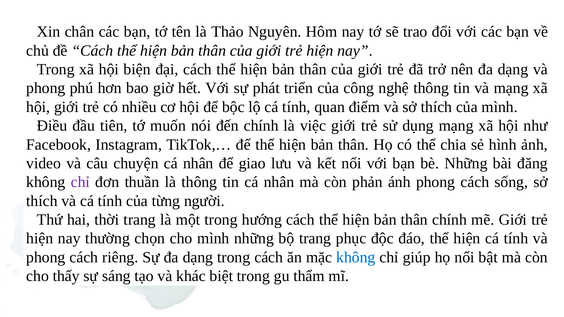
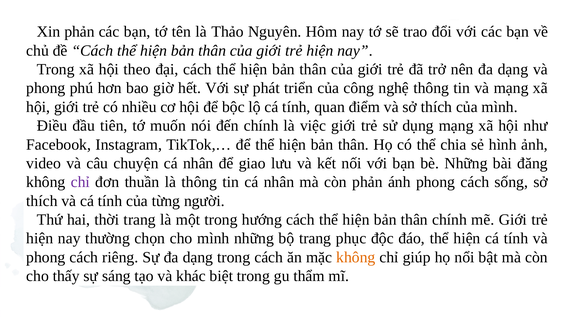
Xin chân: chân -> phản (80, 32)
biện: biện -> theo (137, 69)
không colour: blue -> orange (356, 257)
